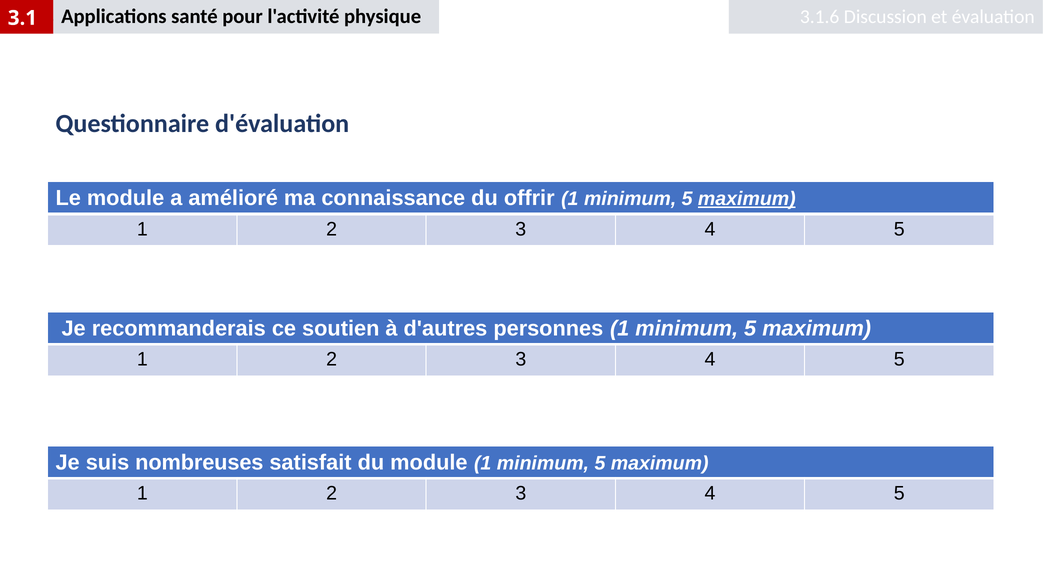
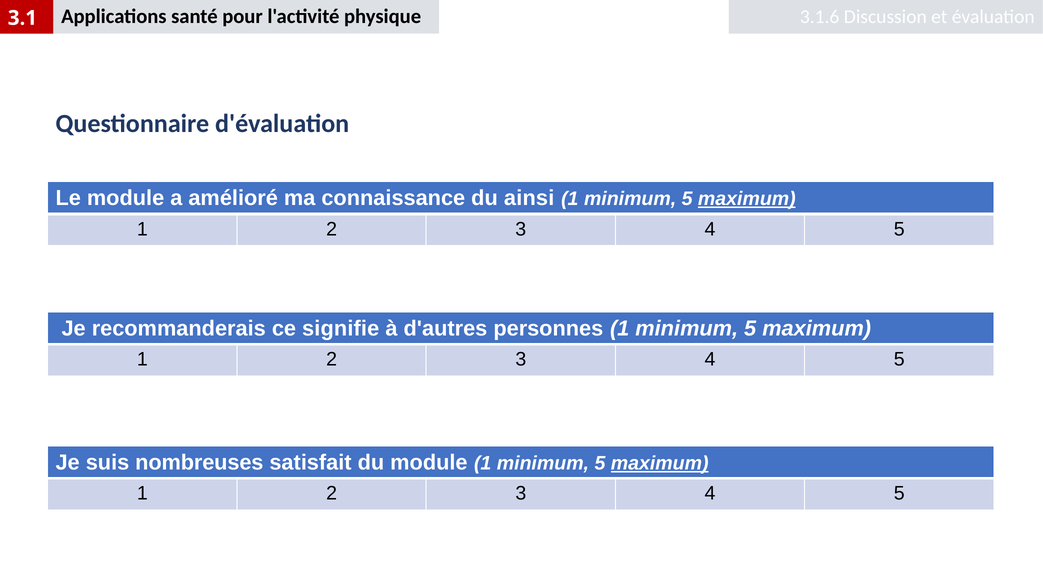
offrir: offrir -> ainsi (529, 198)
soutien: soutien -> signifie (341, 328)
maximum underline: none -> present (660, 463)
